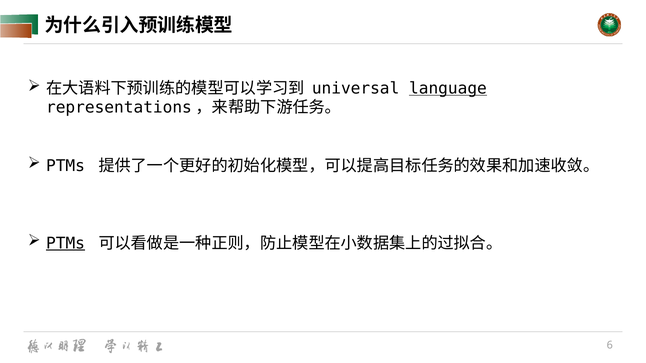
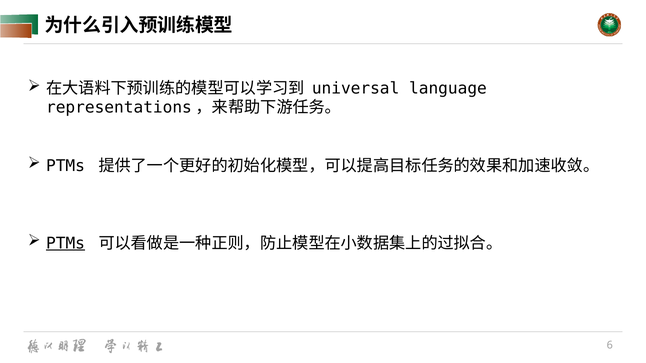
language underline: present -> none (448, 88)
